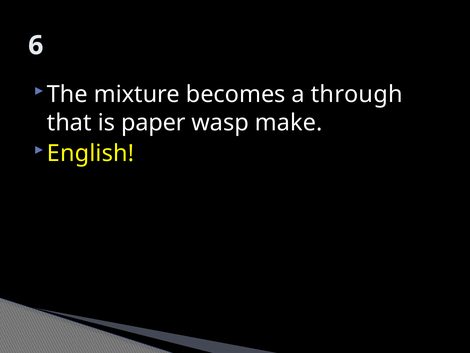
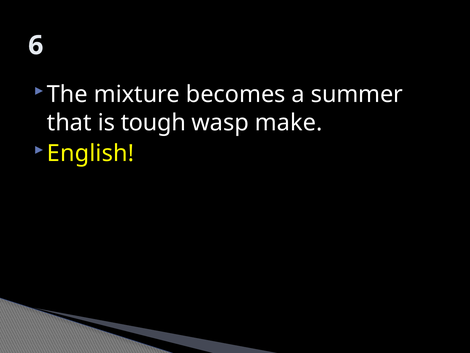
through: through -> summer (357, 94)
paper: paper -> tough (153, 122)
